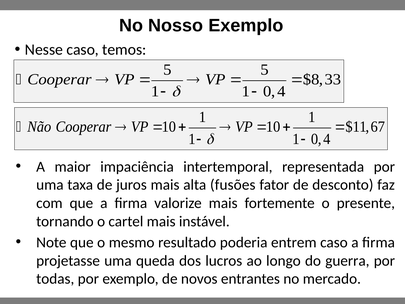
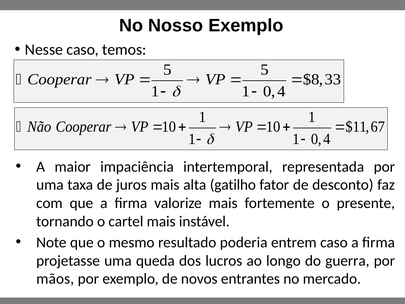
fusões: fusões -> gatilho (233, 185)
todas: todas -> mãos (55, 279)
